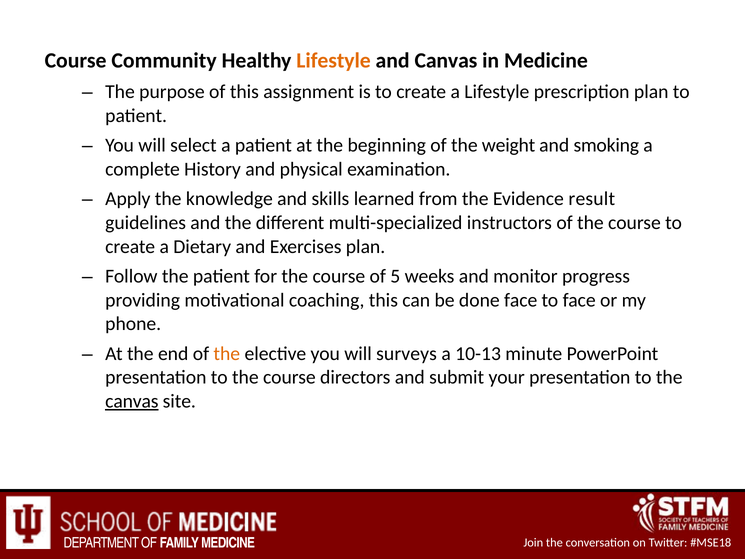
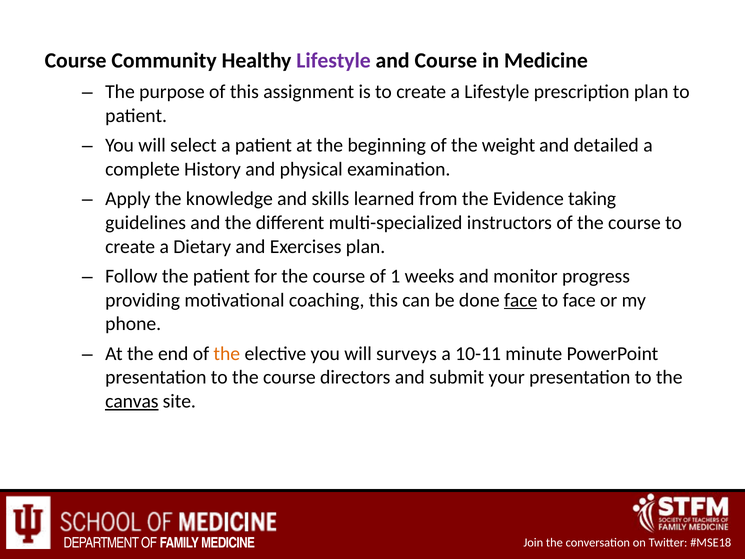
Lifestyle colour: orange -> purple (334, 61)
and Canvas: Canvas -> Course (446, 61)
smoking: smoking -> detailed (606, 145)
result: result -> taking (592, 199)
5: 5 -> 1 (395, 276)
face underline: none -> present (521, 300)
10-13: 10-13 -> 10-11 (478, 353)
